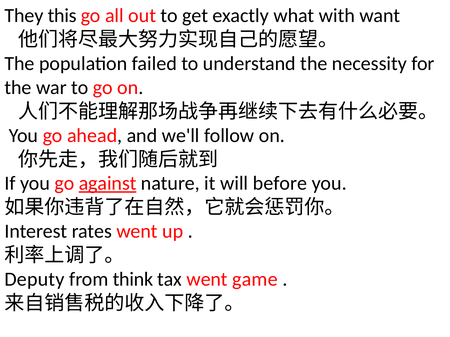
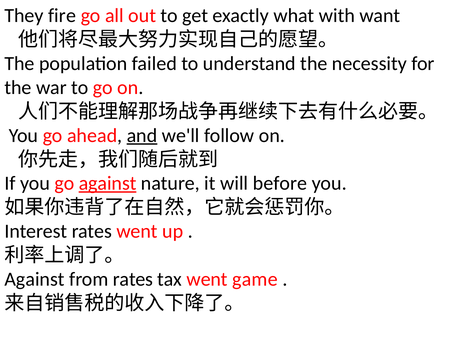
this: this -> fire (62, 16)
and underline: none -> present (142, 136)
Deputy: Deputy -> Against (35, 280)
from think: think -> rates (133, 280)
